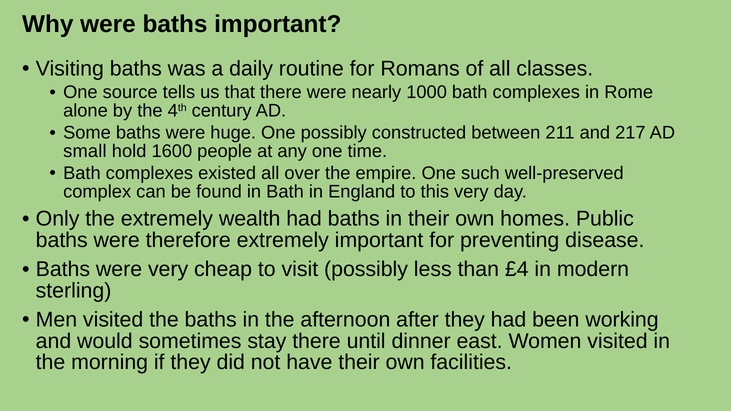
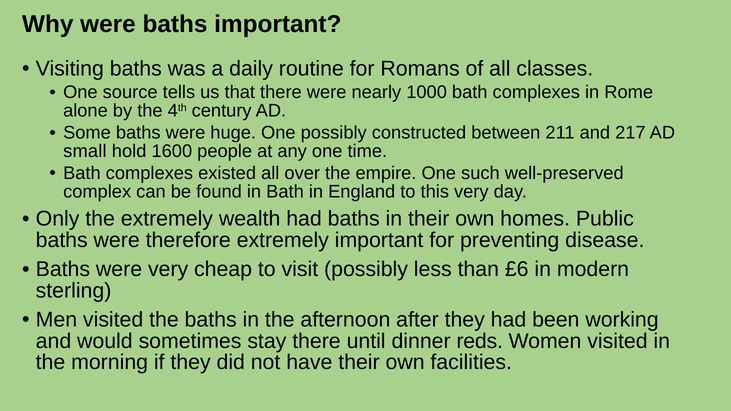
£4: £4 -> £6 (517, 269)
east: east -> reds (480, 341)
